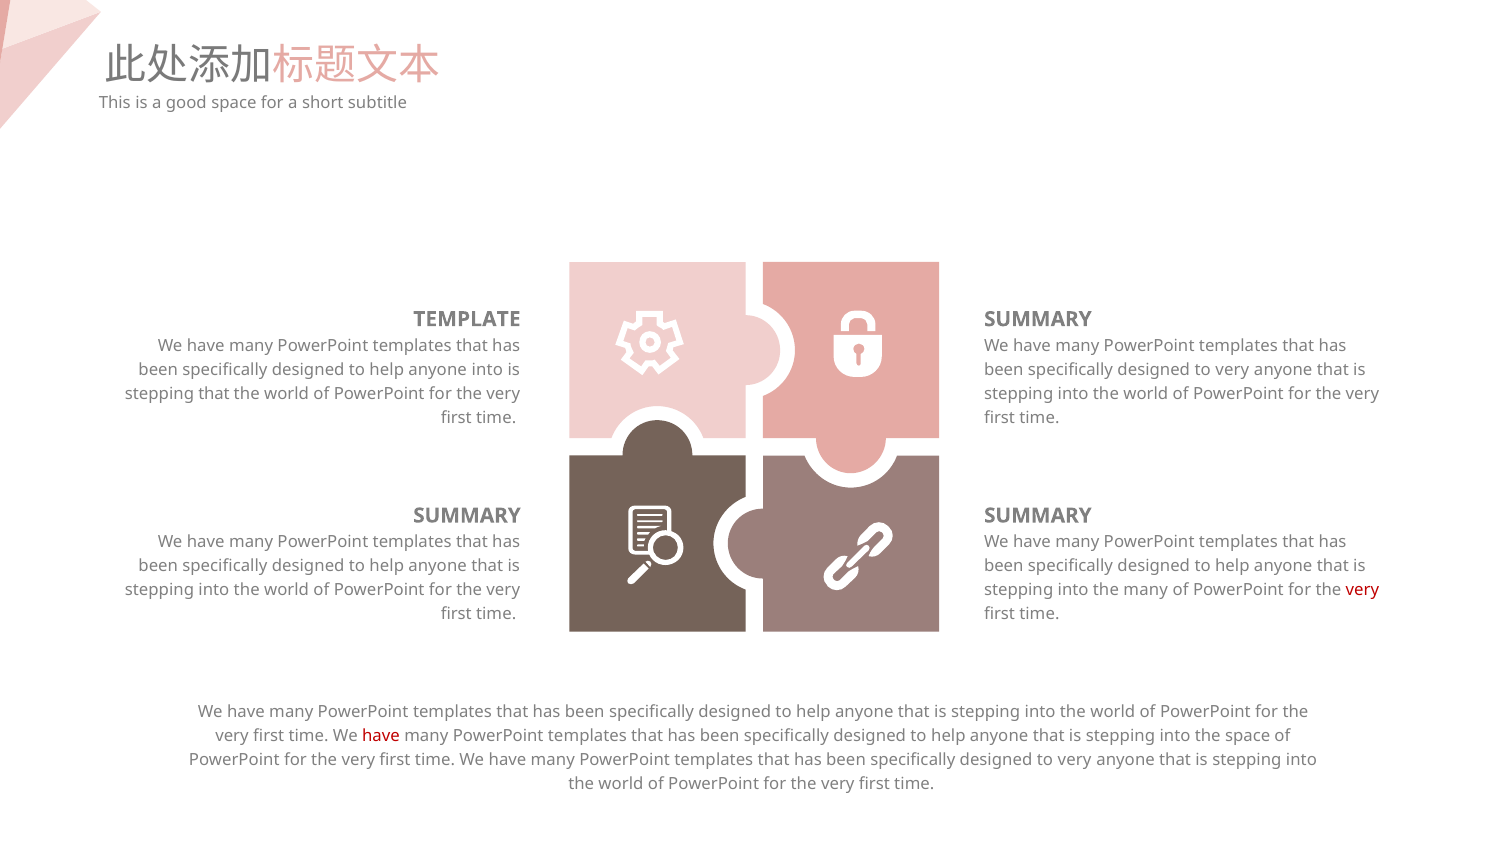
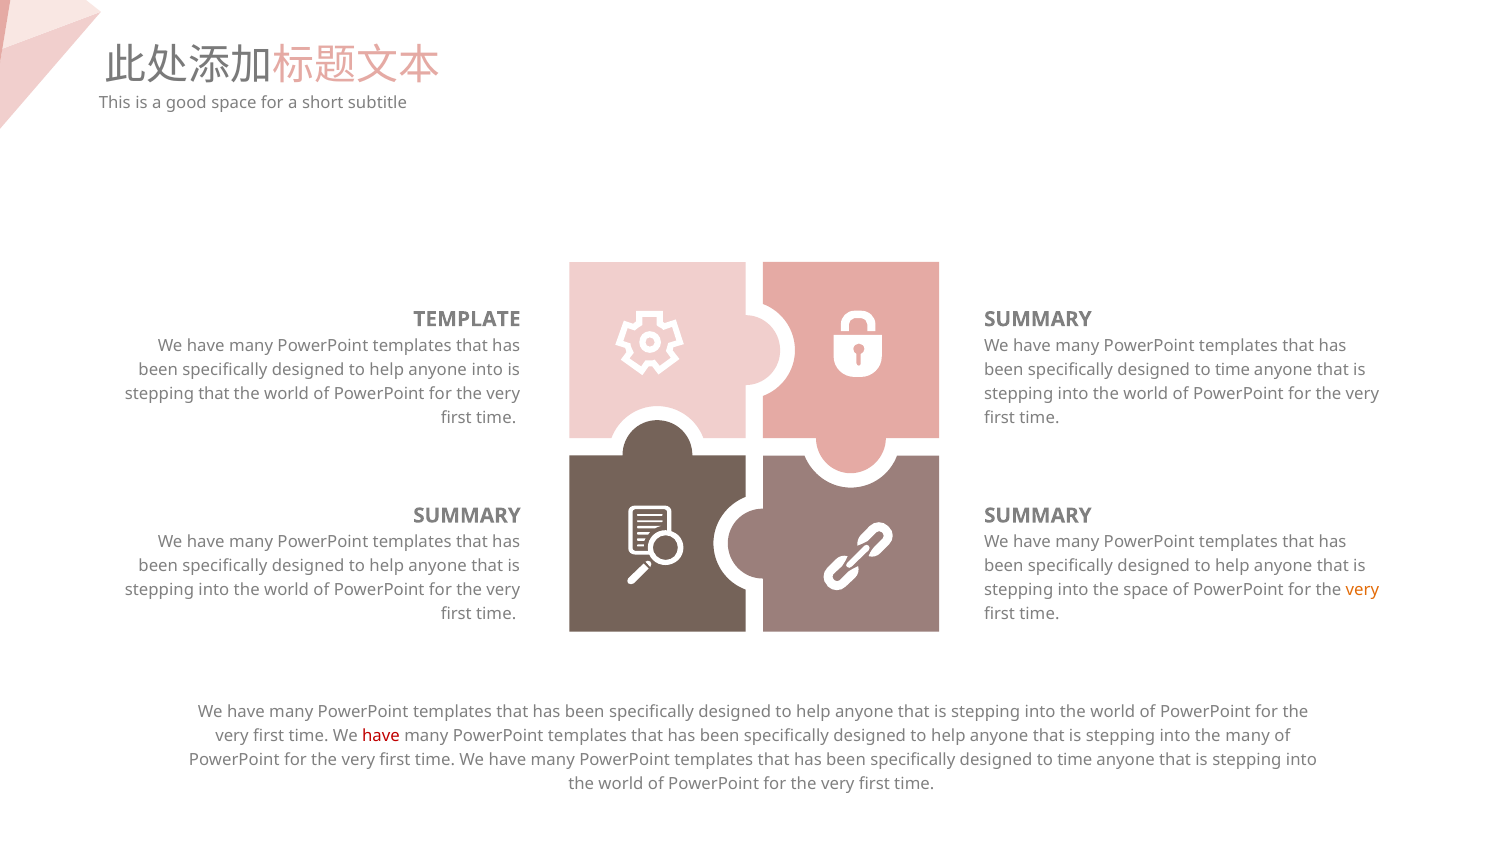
very: very -> time (1233, 370)
the many: many -> space (1146, 590)
very colour: red -> orange (1362, 590)
the space: space -> many (1248, 737)
very: very -> time (1075, 761)
